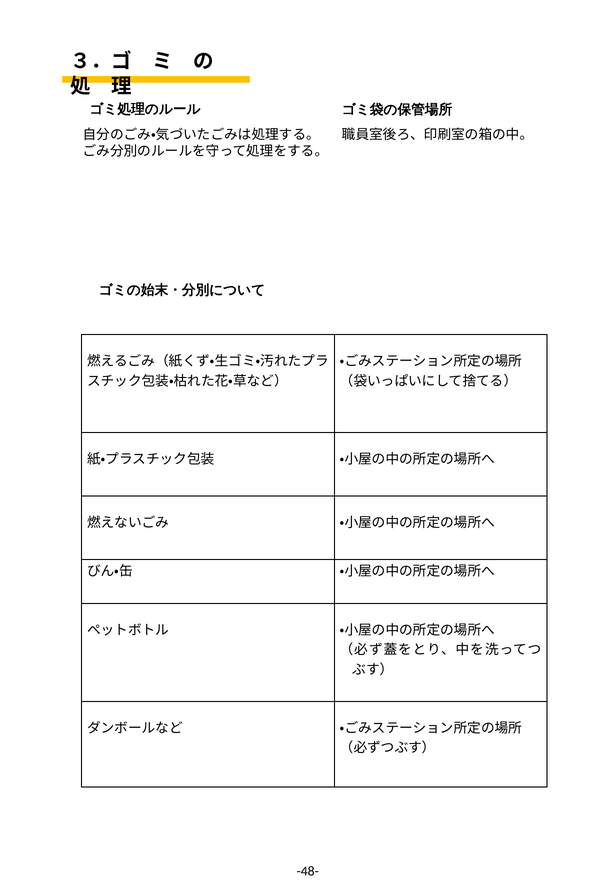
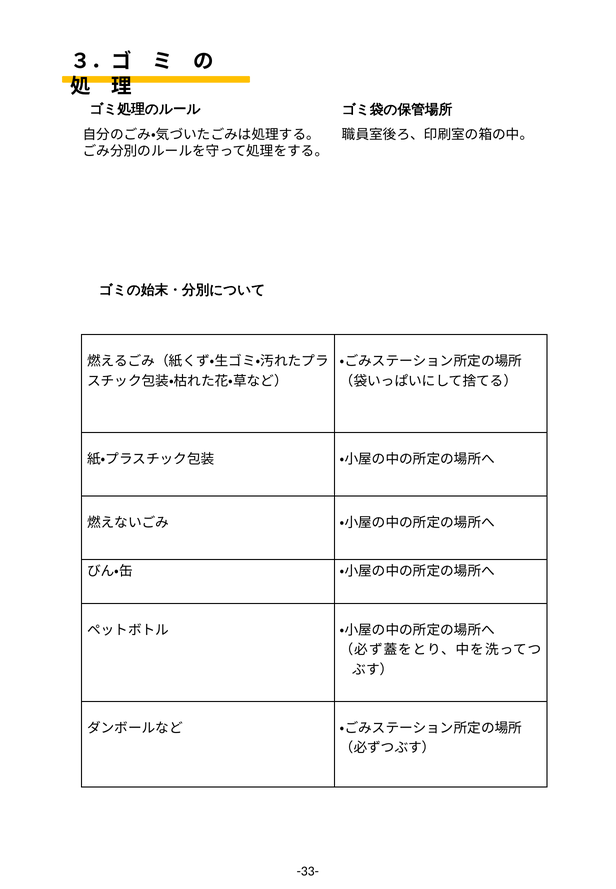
-48-: -48- -> -33- (308, 872)
